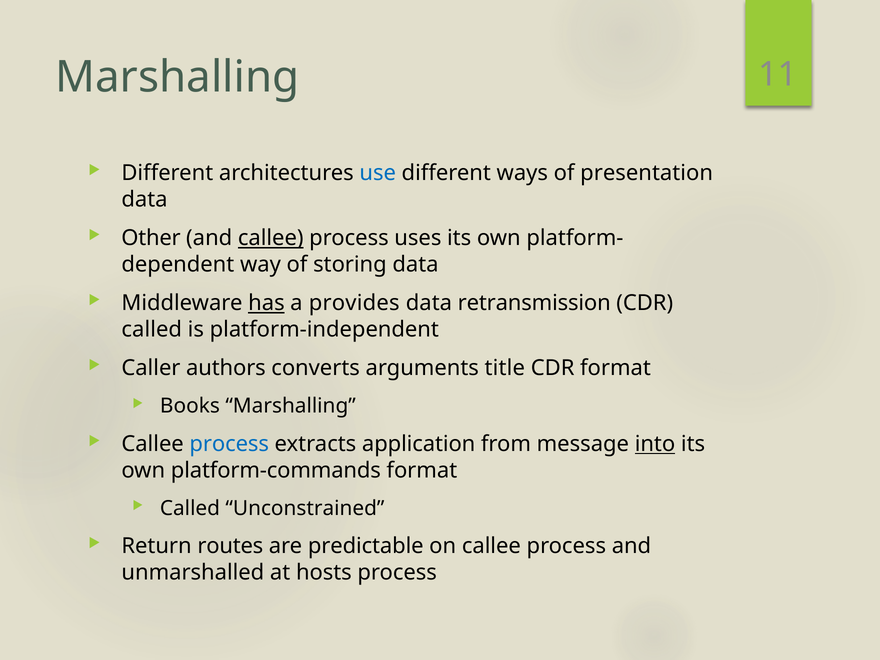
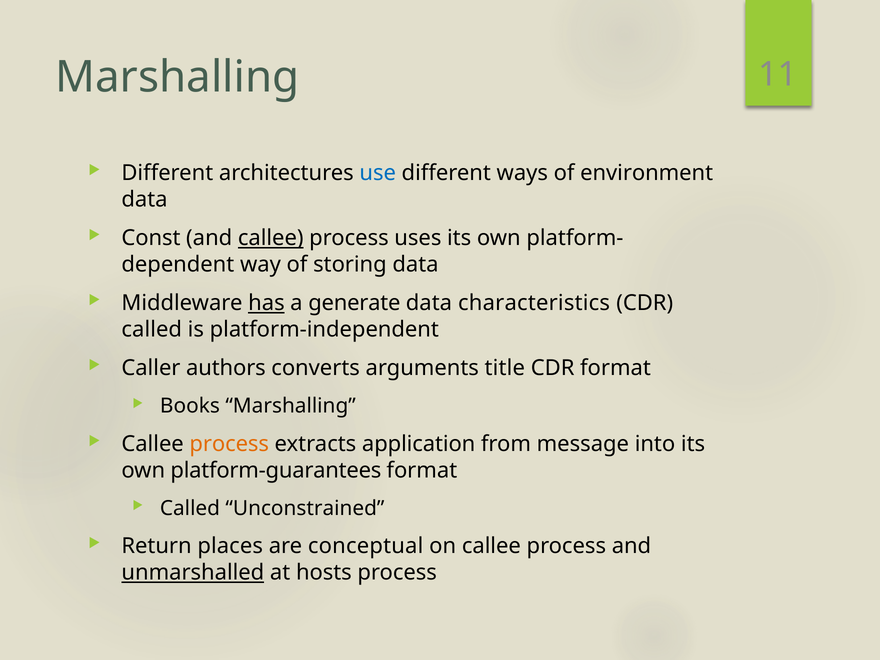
presentation: presentation -> environment (647, 173)
Other: Other -> Const (151, 238)
provides: provides -> generate (354, 303)
retransmission: retransmission -> characteristics (534, 303)
process colour: blue -> orange (229, 444)
into underline: present -> none (655, 444)
platform-commands: platform-commands -> platform-guarantees (276, 470)
routes: routes -> places (230, 546)
predictable: predictable -> conceptual (366, 546)
unmarshalled underline: none -> present (193, 573)
